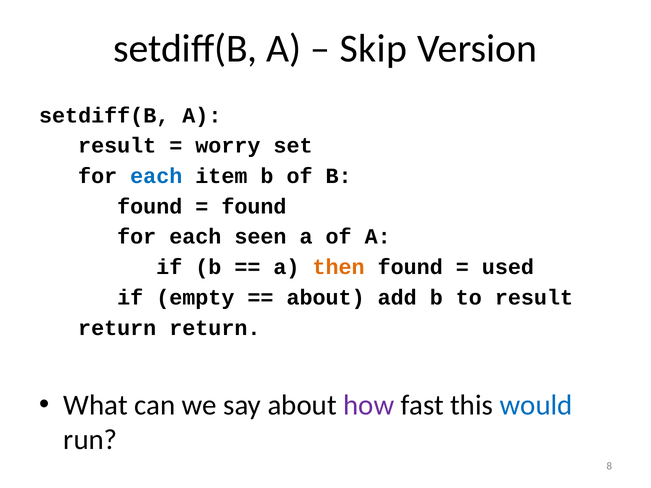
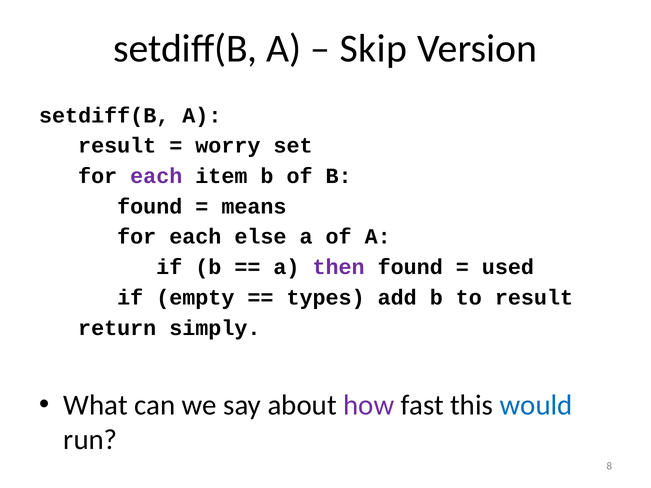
each colour: blue -> purple (156, 176)
found: found -> means (254, 207)
seen: seen -> else (260, 237)
then colour: orange -> purple (339, 267)
about: about -> types (326, 298)
return return: return -> simply (215, 328)
